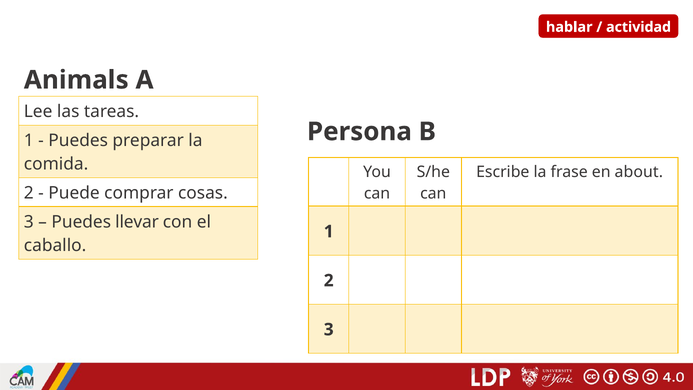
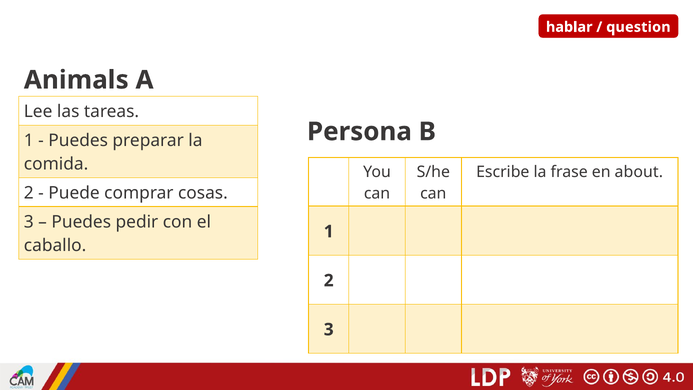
actividad: actividad -> question (638, 27)
llevar: llevar -> pedir (137, 222)
